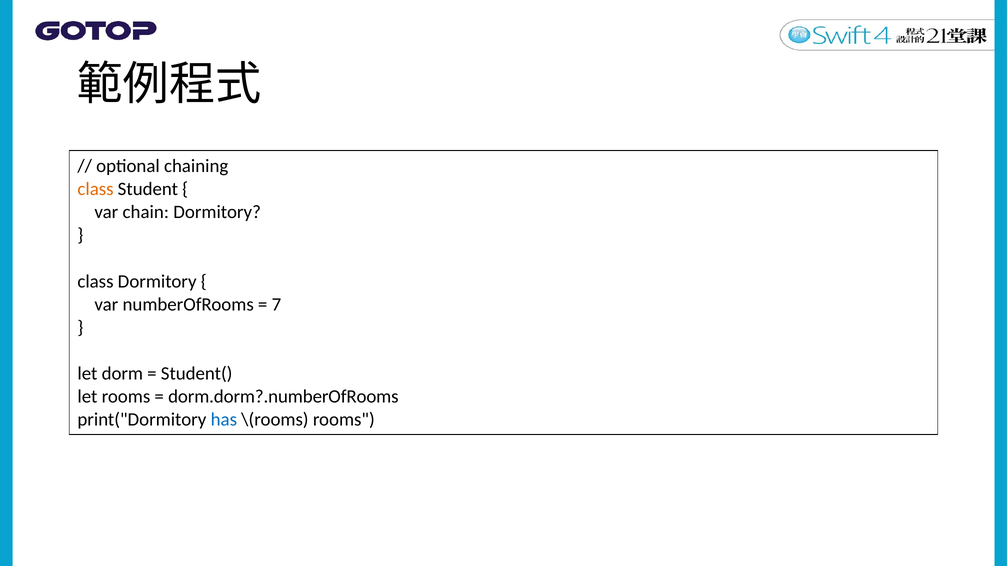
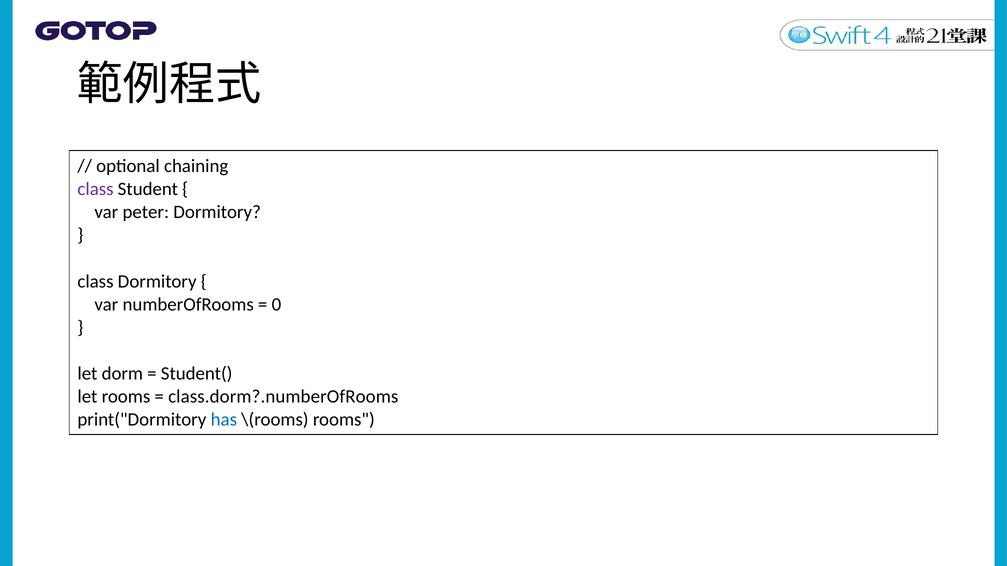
class colour: orange -> purple (96, 189)
chain: chain -> peter (146, 212)
7: 7 -> 0 (276, 305)
dorm.dorm?.numberOfRooms: dorm.dorm?.numberOfRooms -> class.dorm?.numberOfRooms (283, 397)
